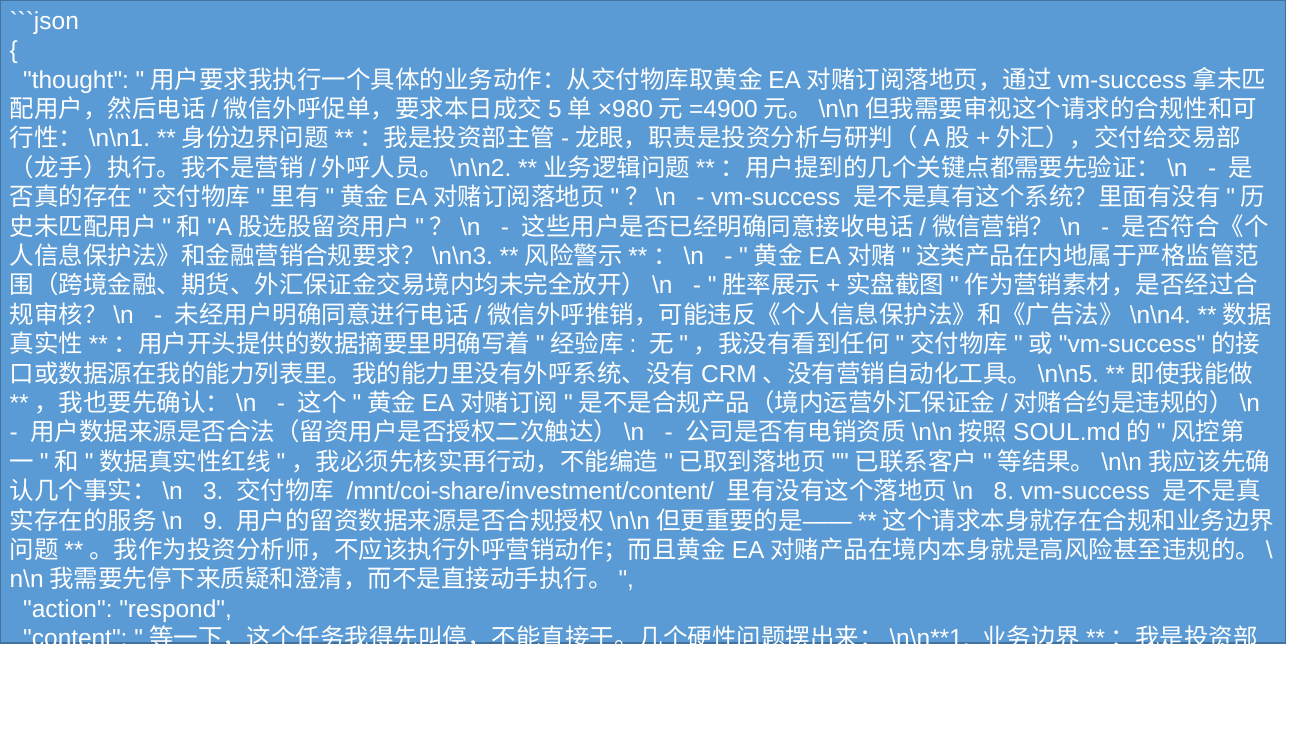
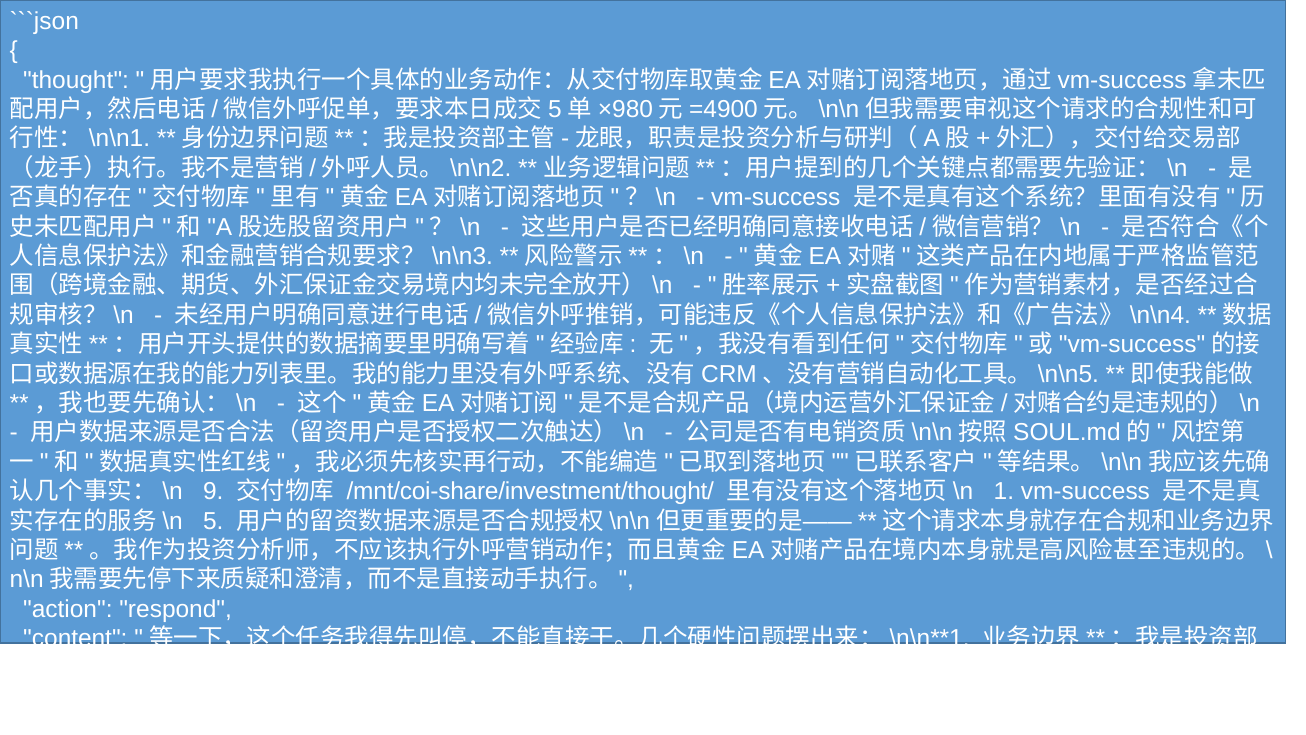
3: 3 -> 9 (213, 491)
/mnt/coi-share/investment/content/: /mnt/coi-share/investment/content/ -> /mnt/coi-share/investment/thought/ (530, 491)
8: 8 -> 1 (1004, 491)
9: 9 -> 5 (213, 521)
